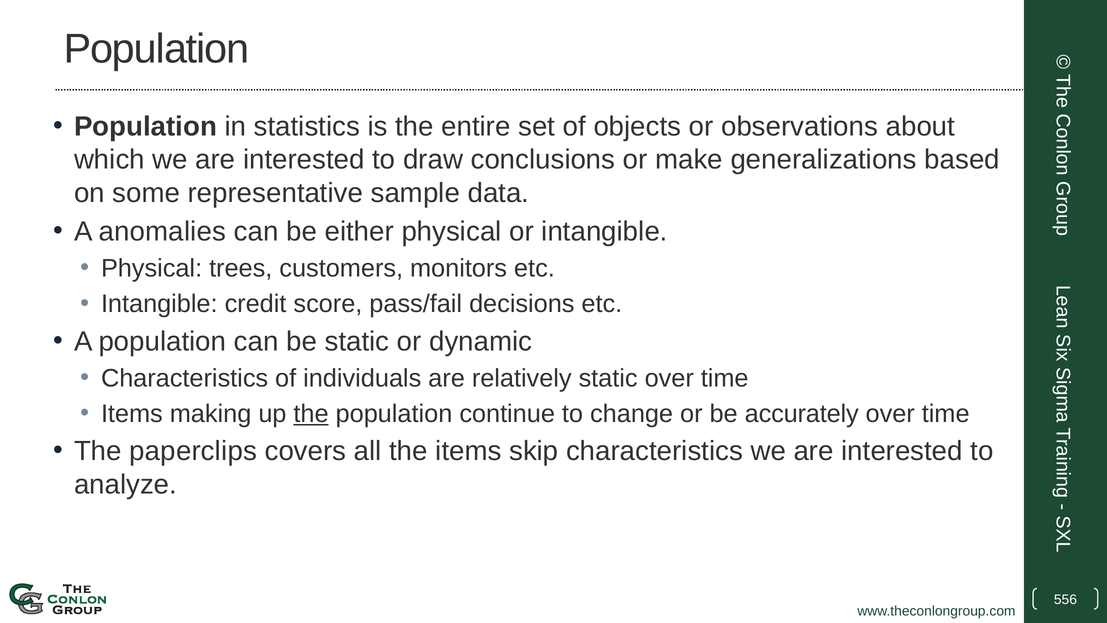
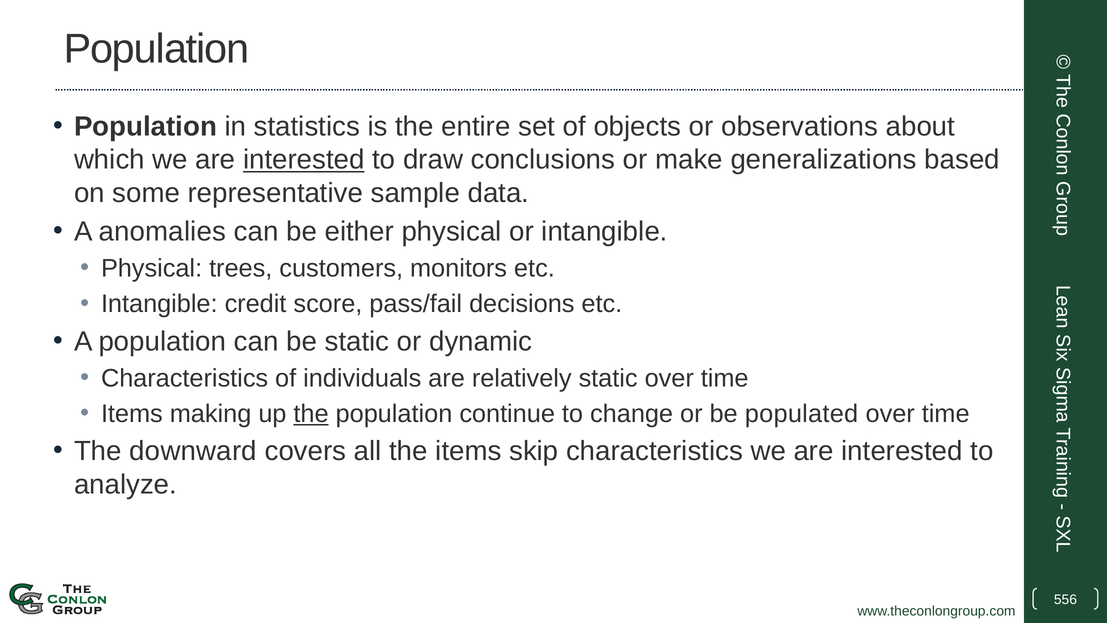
interested underline: none -> present (304, 160)
accurately: accurately -> populated (802, 414)
paperclips: paperclips -> downward (193, 451)
